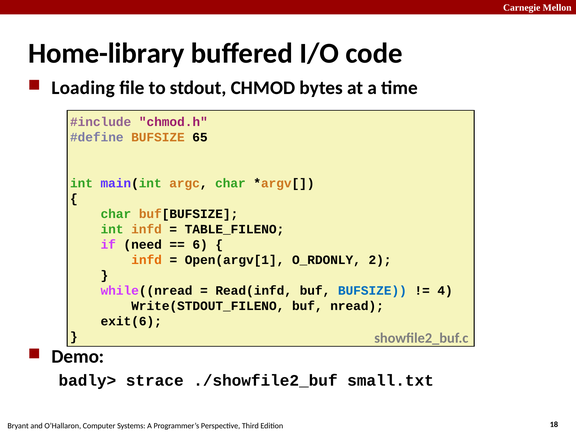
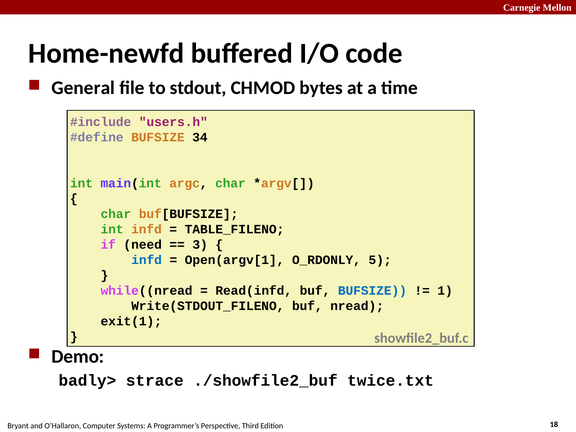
Home-library: Home-library -> Home-newfd (106, 53)
Loading: Loading -> General (83, 88)
chmod.h: chmod.h -> users.h (173, 122)
65: 65 -> 34 (200, 137)
6: 6 -> 3 (200, 245)
infd colour: orange -> blue (147, 260)
2: 2 -> 5 (380, 260)
4: 4 -> 1 (445, 291)
exit(6: exit(6 -> exit(1 (131, 321)
small.txt: small.txt -> twice.txt (391, 381)
